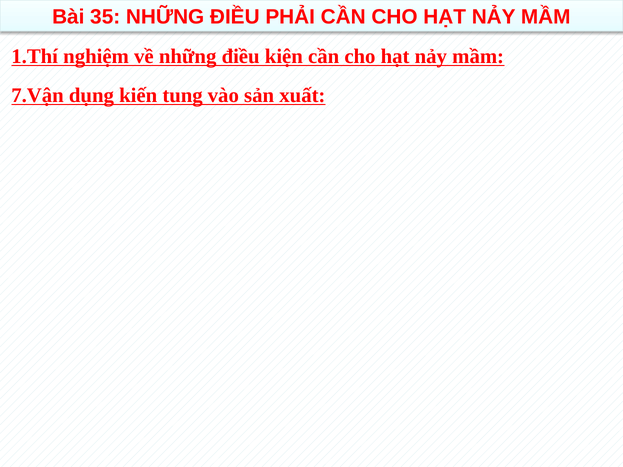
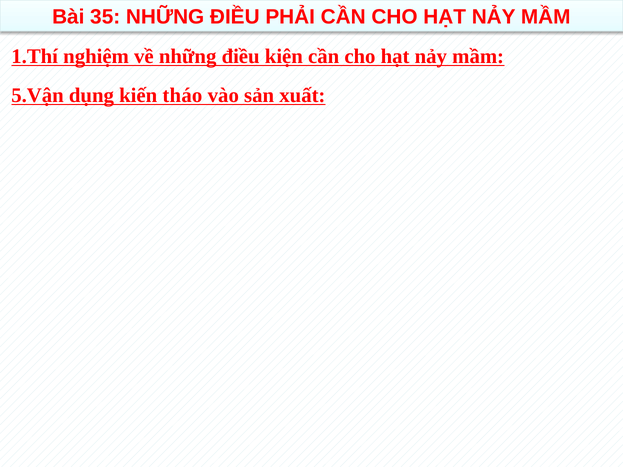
7.Vận: 7.Vận -> 5.Vận (38, 95)
tung: tung -> tháo (182, 95)
